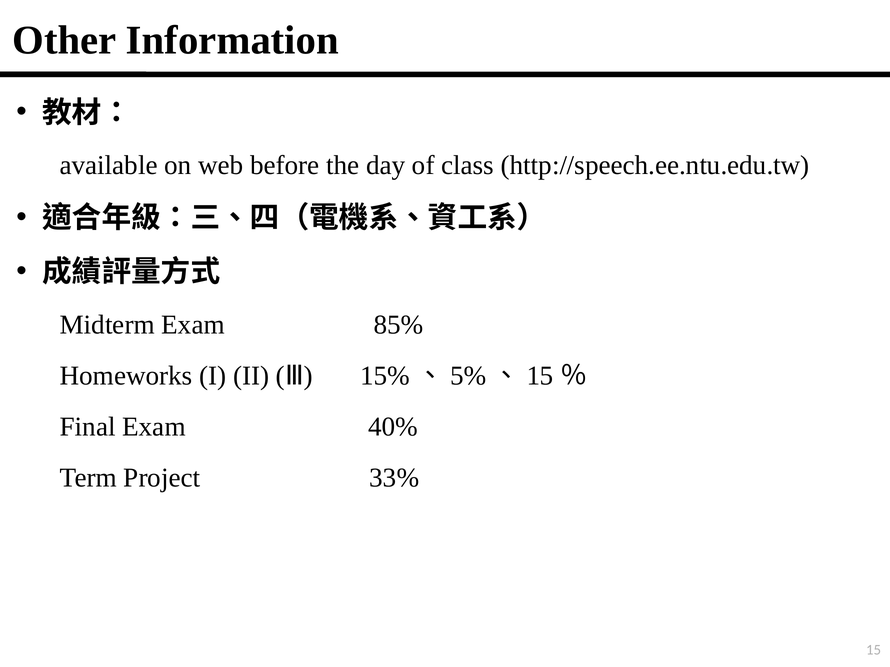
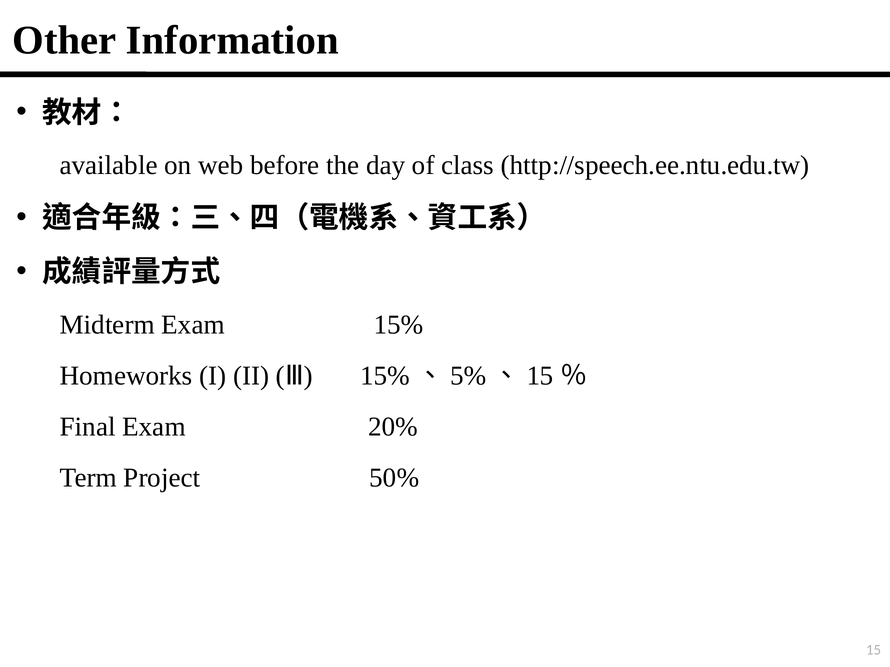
85%: 85% -> 15% (398, 325)
40%: 40% -> 20% (393, 427)
33%: 33% -> 50% (394, 478)
